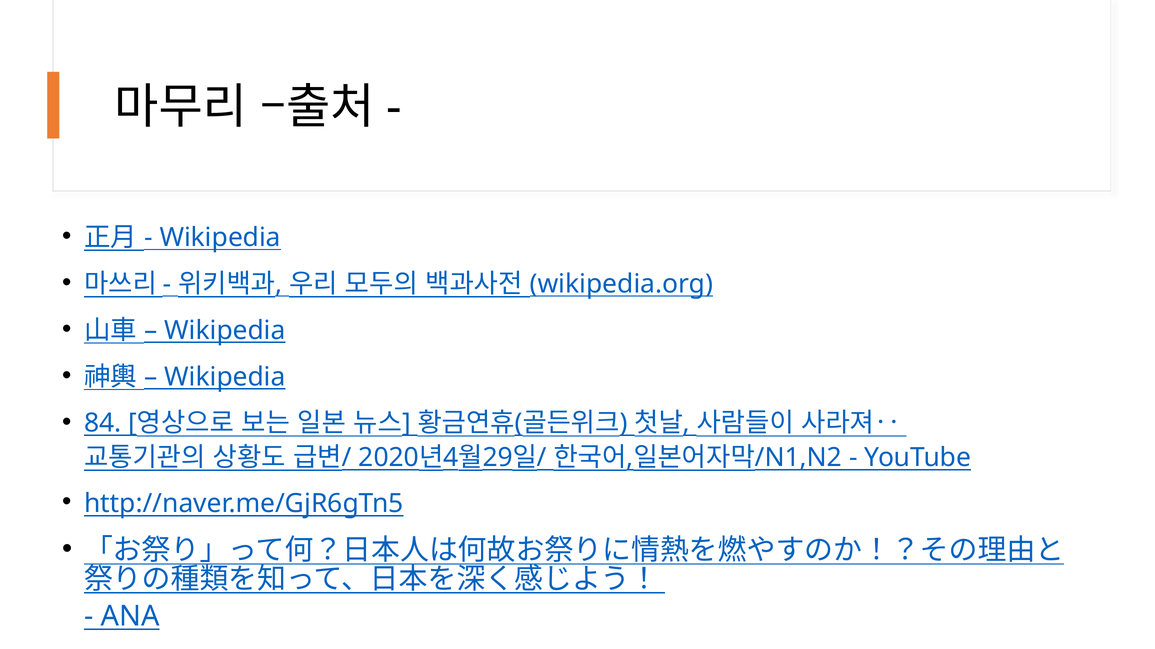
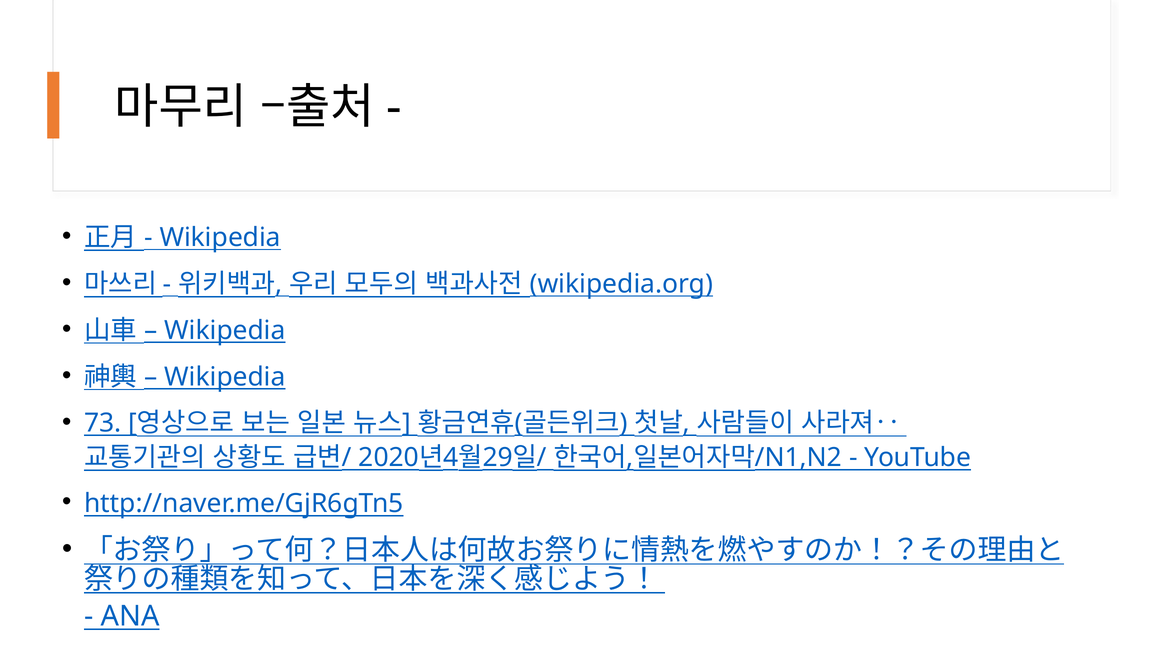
84: 84 -> 73 (103, 424)
